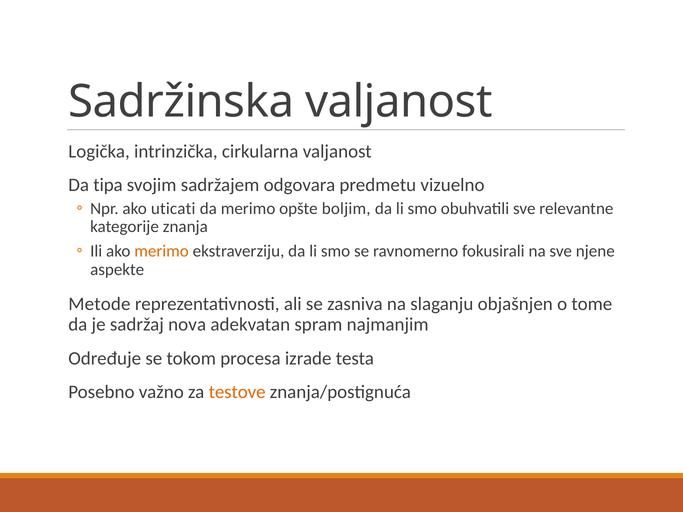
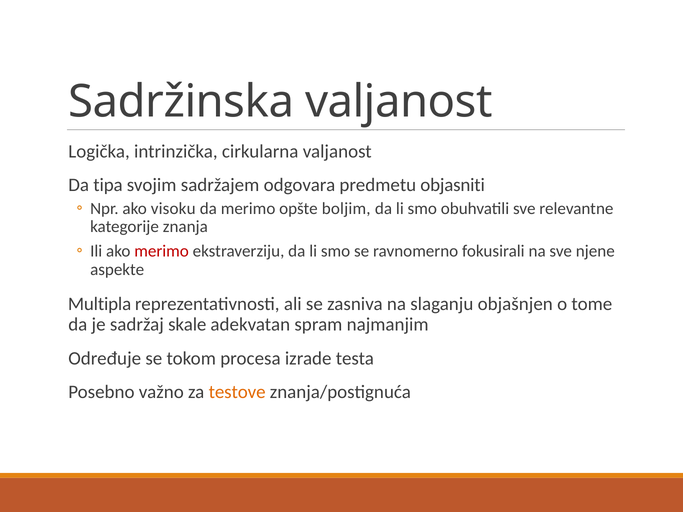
vizuelno: vizuelno -> objasniti (453, 185)
uticati: uticati -> visoku (173, 208)
merimo colour: orange -> red (162, 251)
Metode: Metode -> Multipla (100, 304)
nova: nova -> skale (187, 325)
